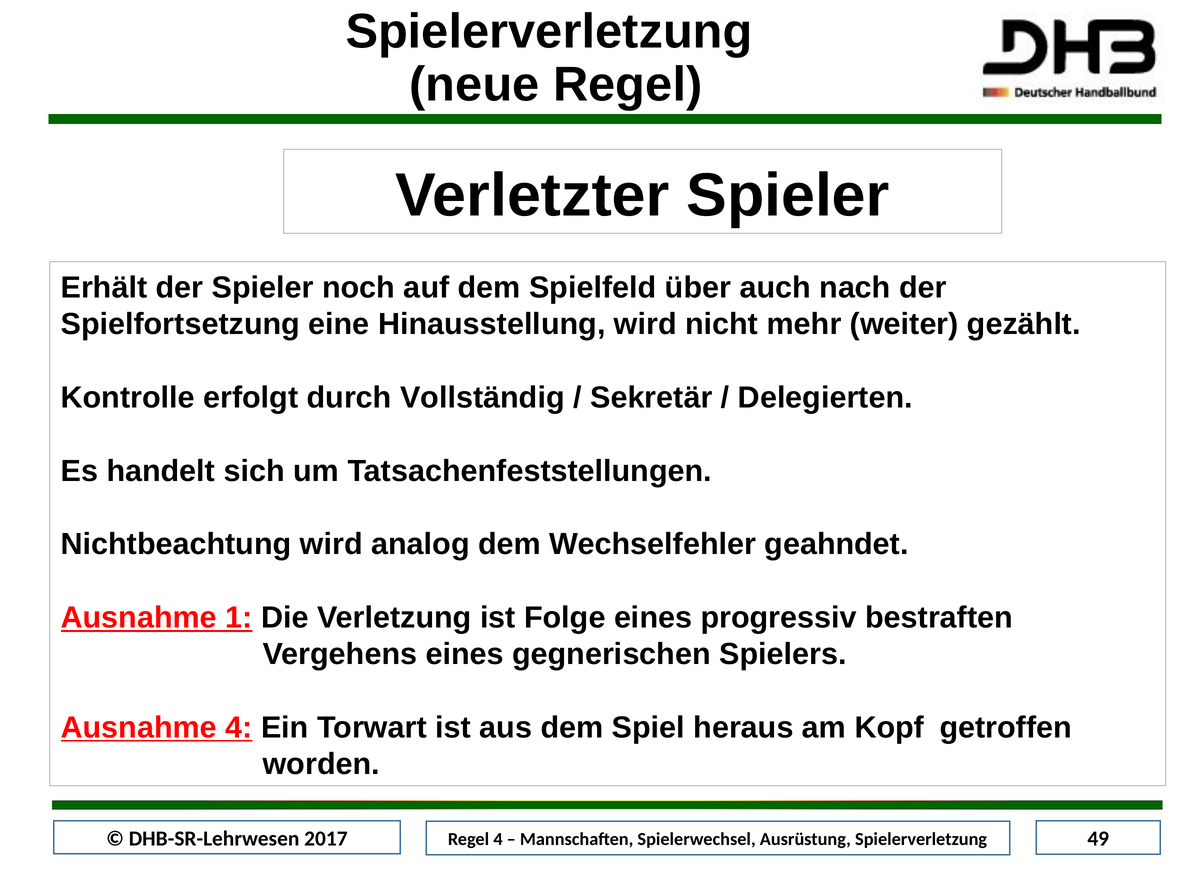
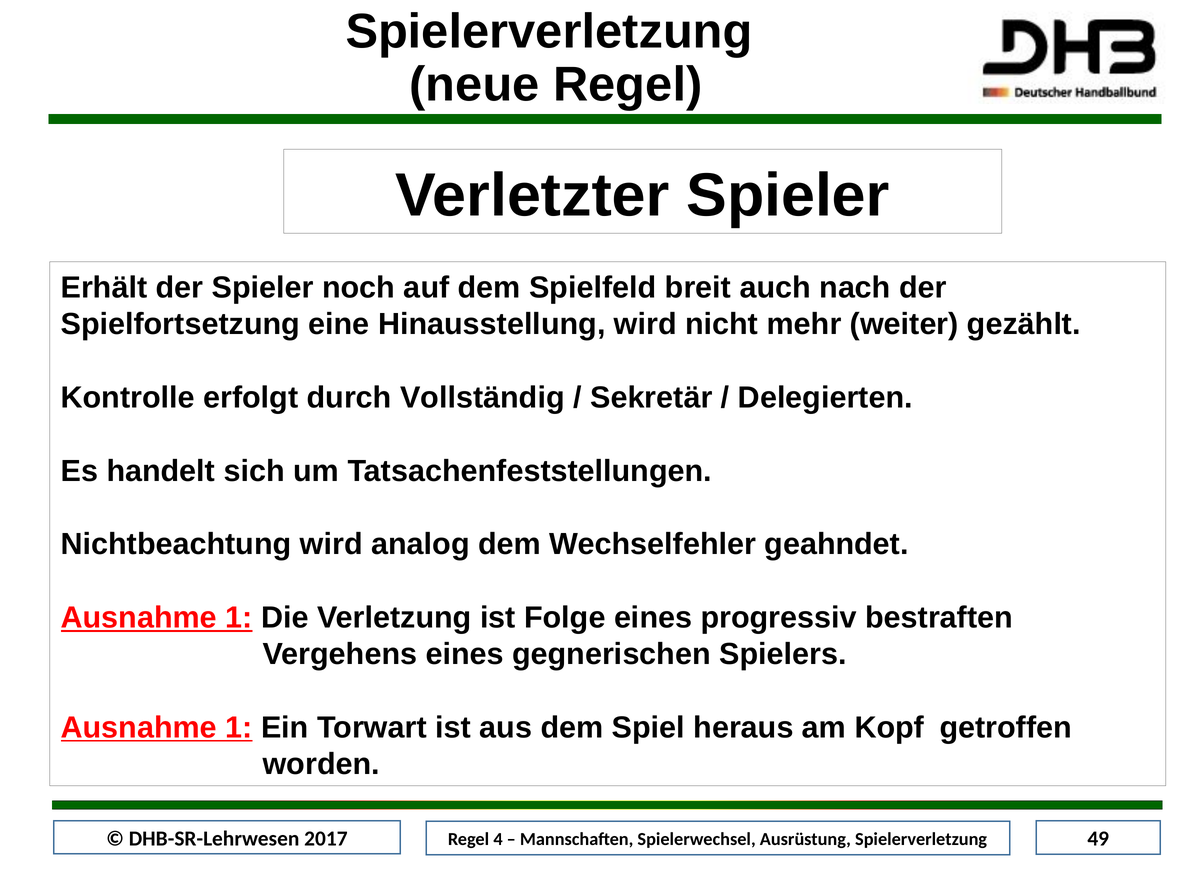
über: über -> breit (698, 288)
4: 4 -> 1 (239, 727)
